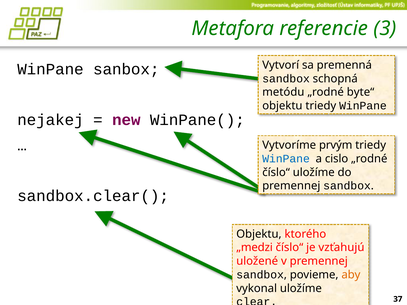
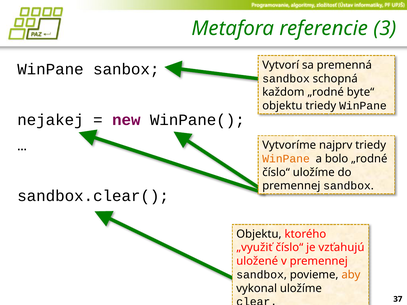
metódu: metódu -> každom (283, 92)
prvým: prvým -> najprv (336, 145)
WinPane colour: blue -> orange (286, 159)
cislo: cislo -> bolo (337, 159)
„medzi: „medzi -> „využiť (254, 248)
